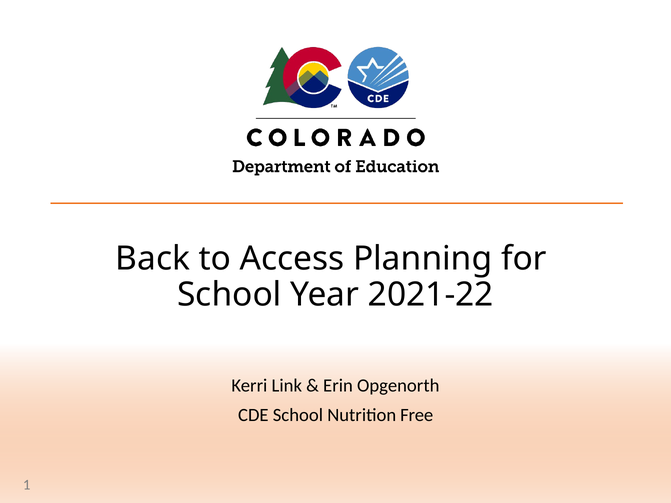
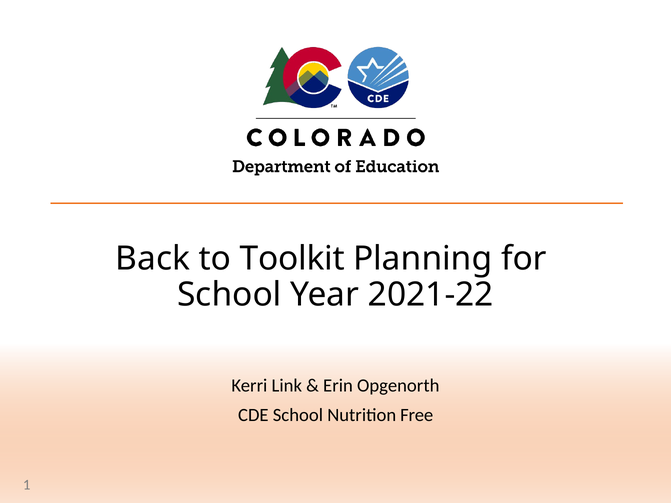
Access: Access -> Toolkit (292, 259)
